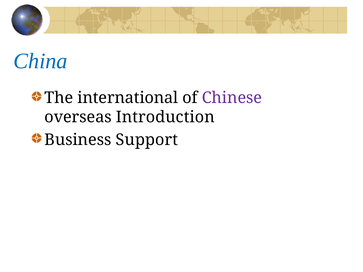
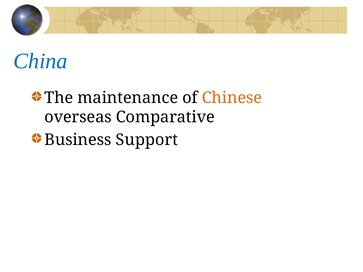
international: international -> maintenance (128, 98)
Chinese colour: purple -> orange (232, 98)
Introduction: Introduction -> Comparative (165, 117)
